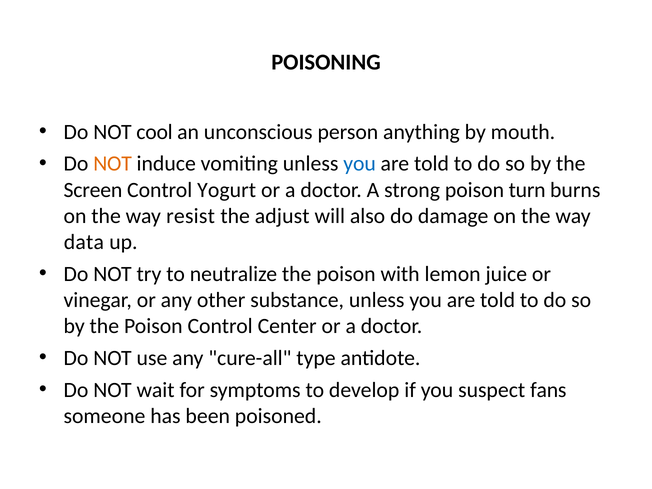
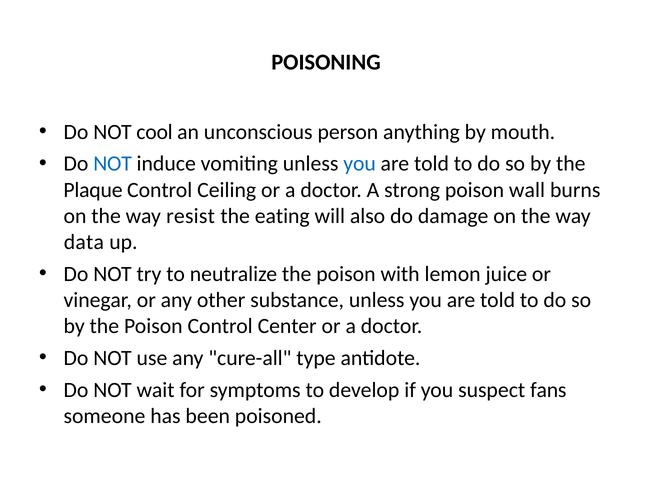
NOT colour: orange -> blue (113, 164)
Screen: Screen -> Plaque (93, 190)
Yogurt: Yogurt -> Ceiling (227, 190)
turn: turn -> wall (527, 190)
adjust: adjust -> eating (282, 216)
